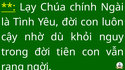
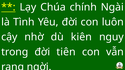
khỏi: khỏi -> kiên (81, 37)
